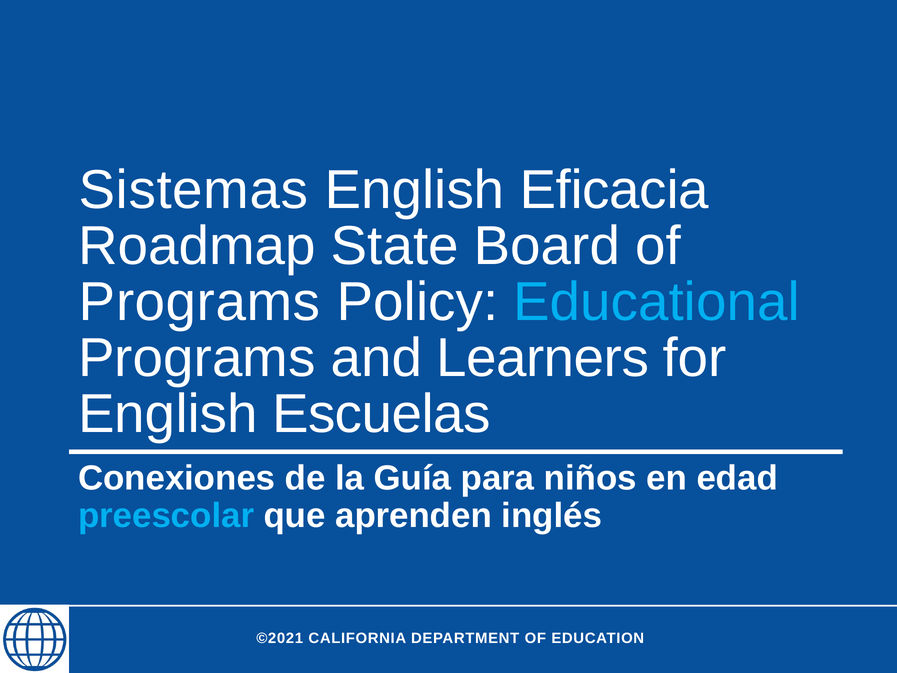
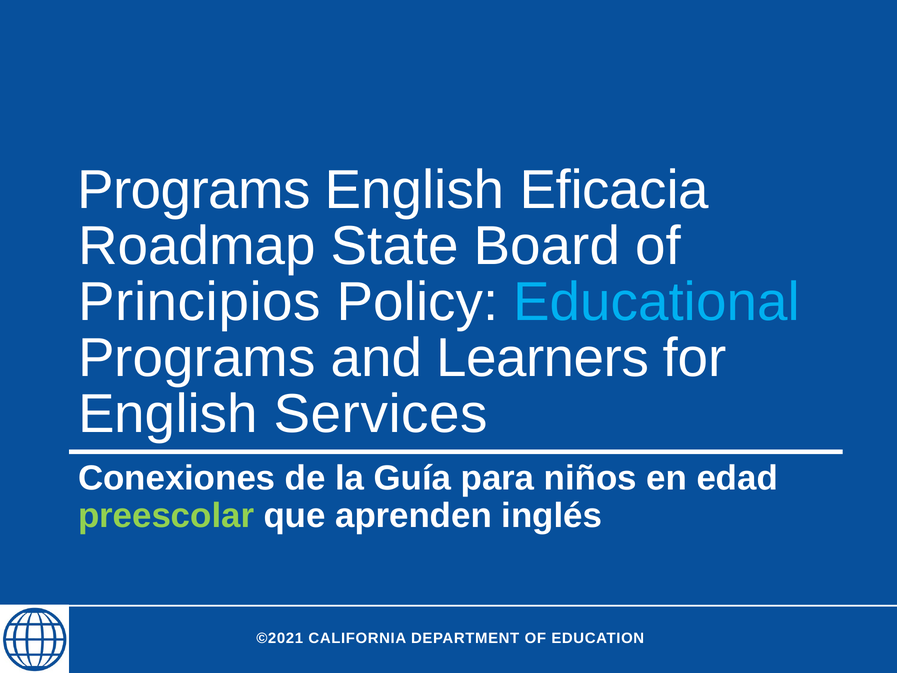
Sistemas: Sistemas -> Programs (194, 190)
Programs: Programs -> Principios (200, 302)
Escuelas: Escuelas -> Services (381, 414)
preescolar colour: light blue -> light green (166, 516)
